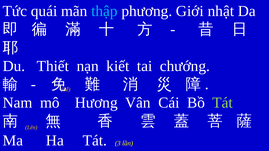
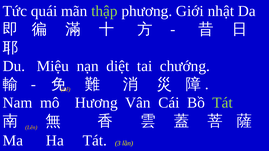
thập colour: light blue -> light green (104, 11)
Thiết: Thiết -> Miệu (53, 66)
kiết: kiết -> diệt (118, 66)
